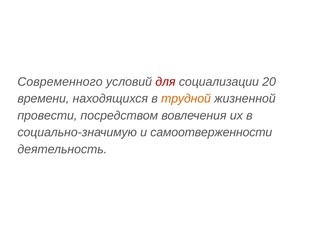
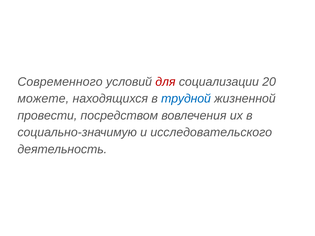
времени: времени -> можете (43, 99)
трудной colour: orange -> blue (186, 99)
самоотверженности: самоотверженности -> исследовательского (211, 133)
